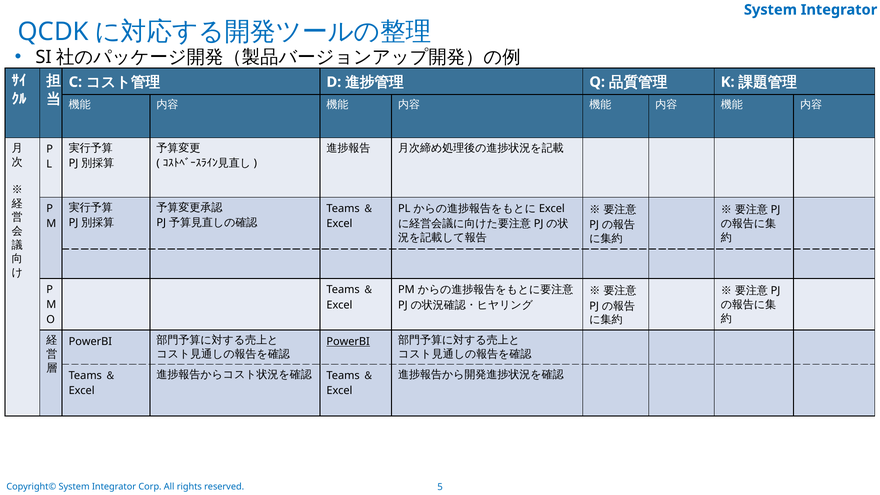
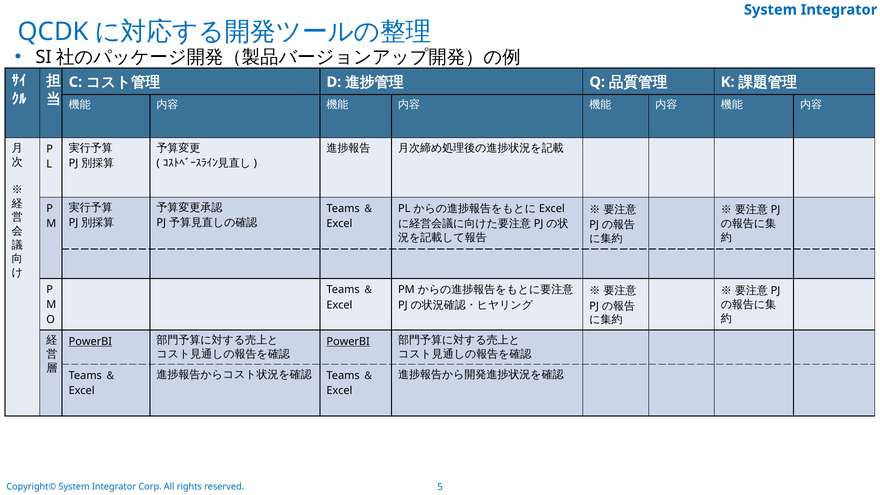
PowerBI underline: none -> present (90, 341)
